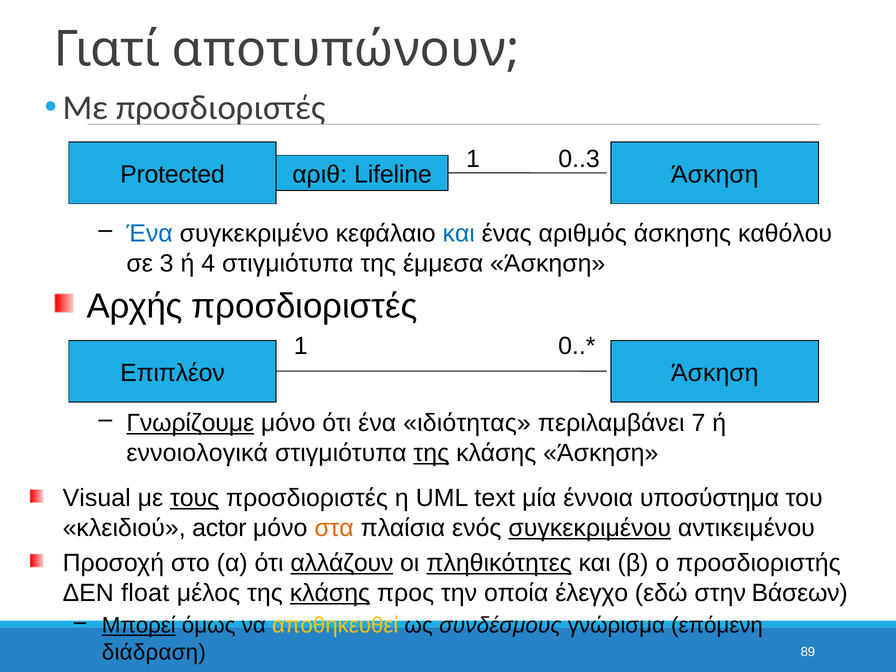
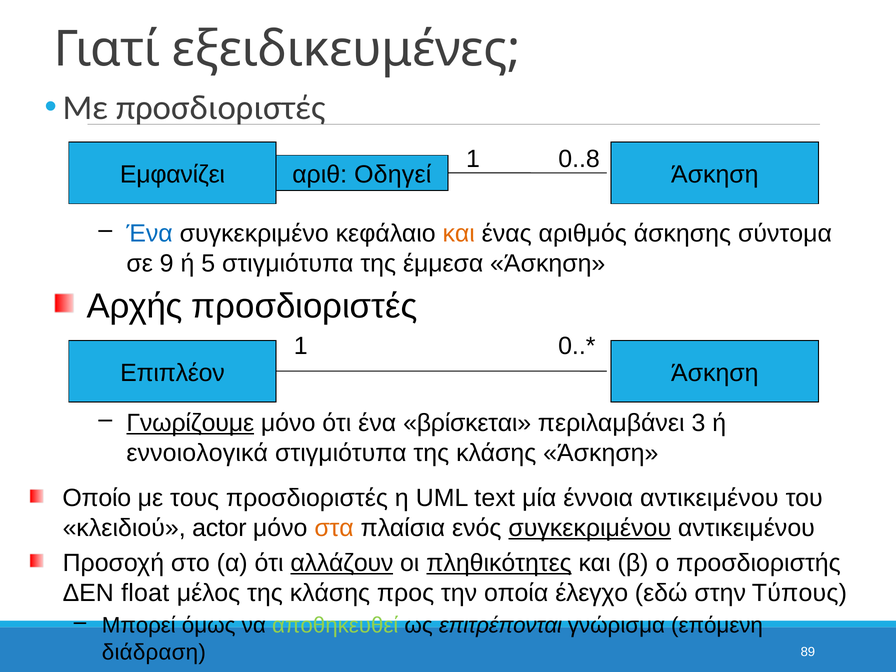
αποτυπώνουν: αποτυπώνουν -> εξειδικευμένες (346, 49)
0..3: 0..3 -> 0..8 (579, 159)
Protected: Protected -> Εμφανίζει (172, 175)
Lifeline: Lifeline -> Οδηγεί (393, 175)
και colour: blue -> orange (459, 234)
καθόλου: καθόλου -> σύντομα (785, 234)
3: 3 -> 9 (167, 263)
4: 4 -> 5 (208, 263)
ιδιότητας: ιδιότητας -> βρίσκεται (467, 423)
7: 7 -> 3 (698, 423)
της underline: present -> none (431, 453)
Visual: Visual -> Οποίο (97, 498)
τους underline: present -> none (195, 498)
έννοια υποσύστημα: υποσύστημα -> αντικειμένου (709, 498)
κλάσης underline: present -> none (330, 593)
Βάσεων: Βάσεων -> Τύπους (799, 593)
Μπορεί underline: present -> none (139, 625)
αποθηκευθεί colour: yellow -> light green (335, 625)
συνδέσμους: συνδέσμους -> επιτρέπονται (501, 625)
